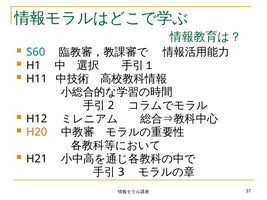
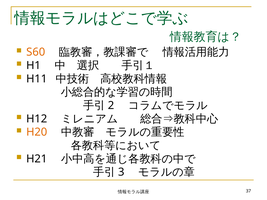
S60 colour: blue -> orange (36, 52)
